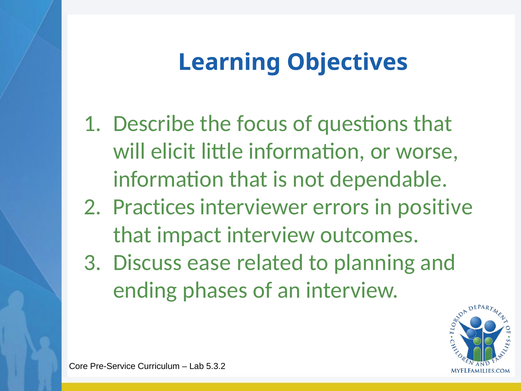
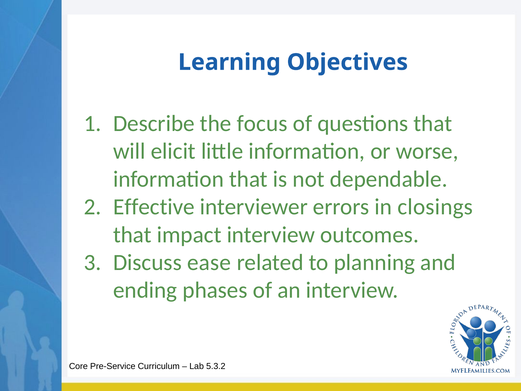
Practices: Practices -> Effective (154, 207)
positive: positive -> closings (435, 207)
